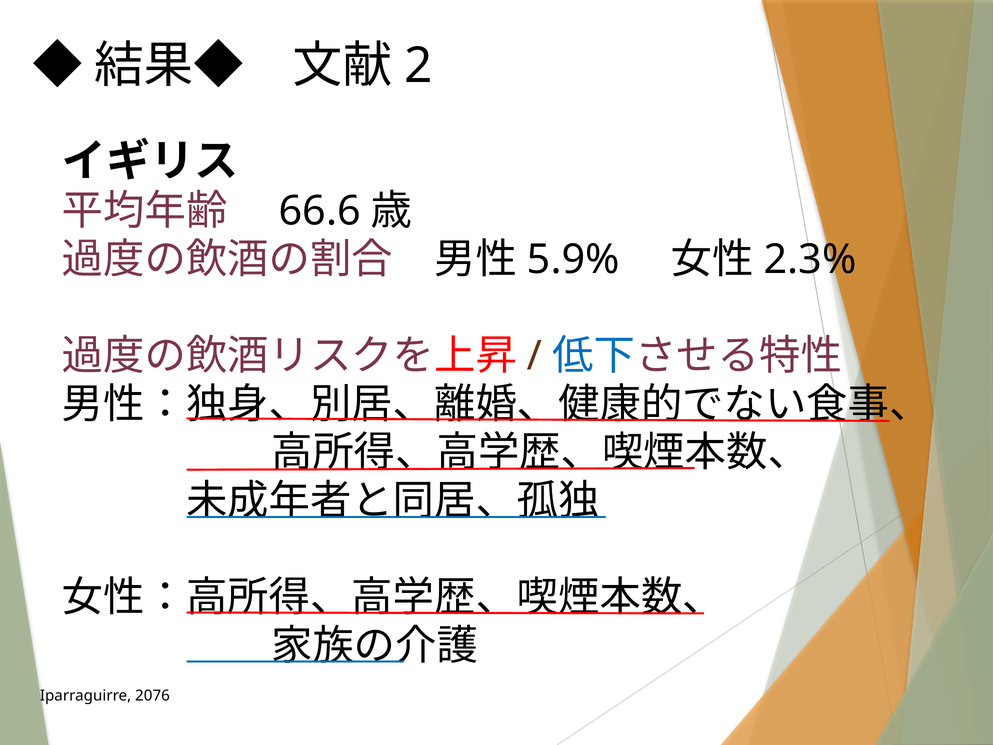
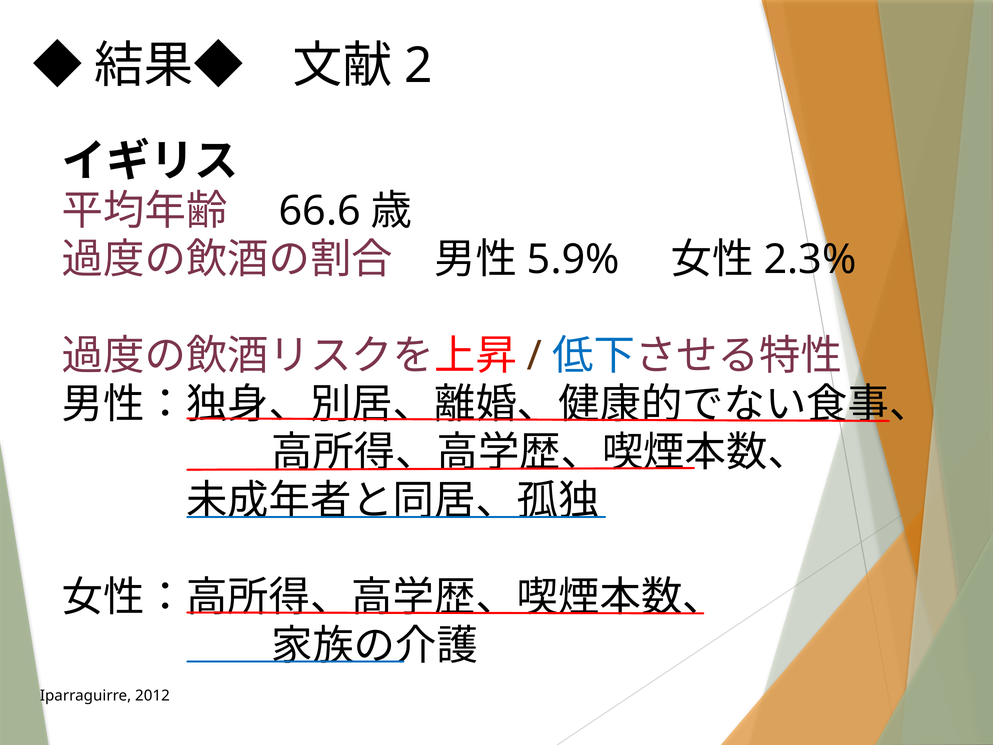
2076: 2076 -> 2012 (152, 695)
